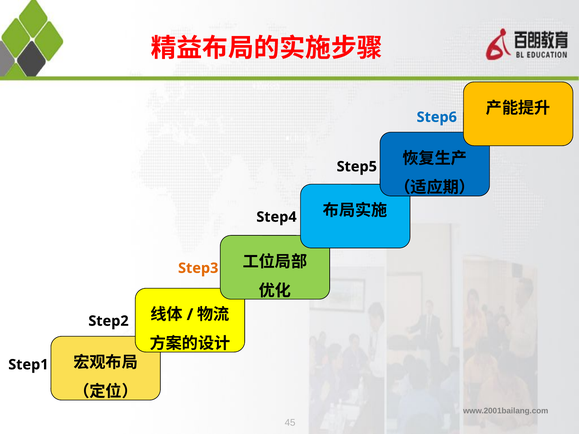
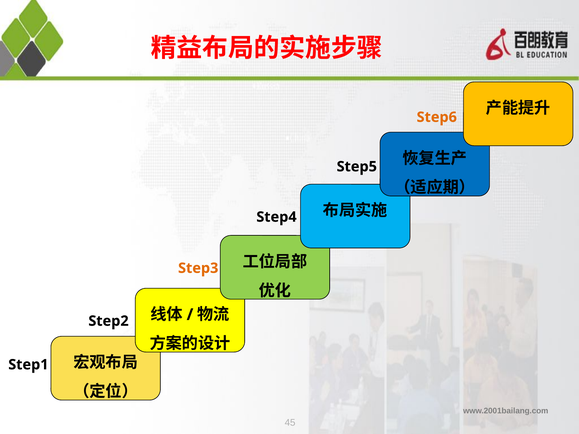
Step6 colour: blue -> orange (437, 117)
